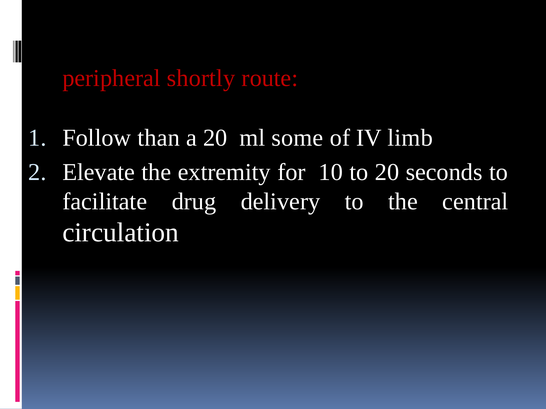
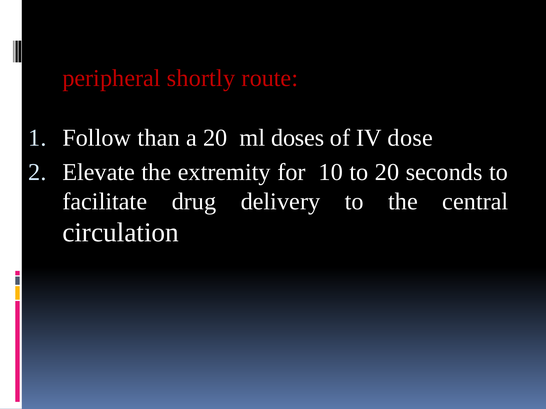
some: some -> doses (298, 138)
limb: limb -> dose (410, 138)
